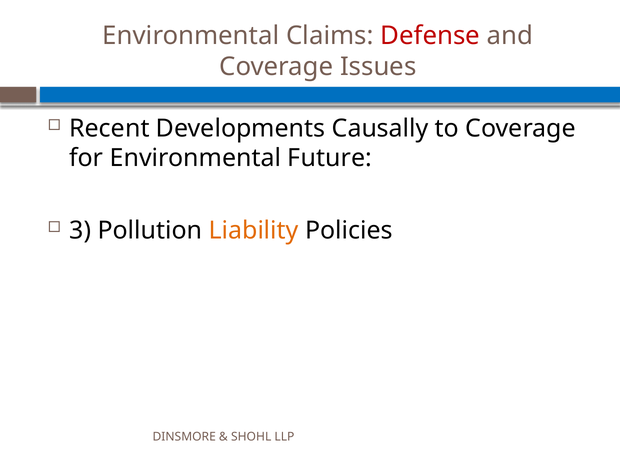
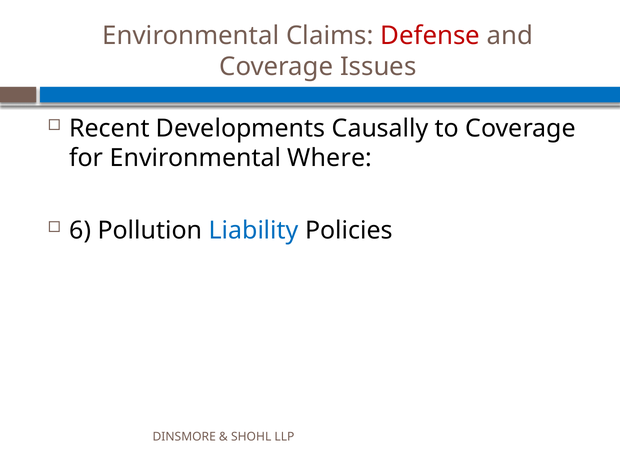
Future: Future -> Where (330, 158)
3: 3 -> 6 (80, 230)
Liability colour: orange -> blue (254, 230)
